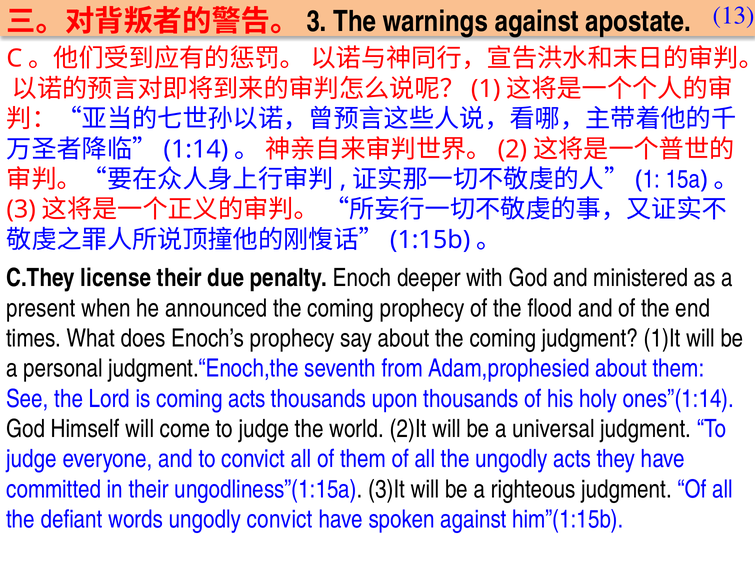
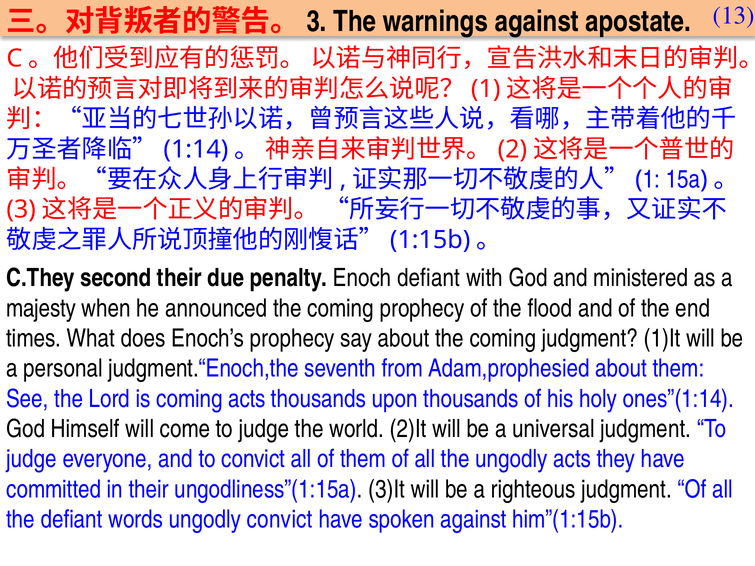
license: license -> second (116, 278)
Enoch deeper: deeper -> defiant (429, 278)
present: present -> majesty (41, 308)
